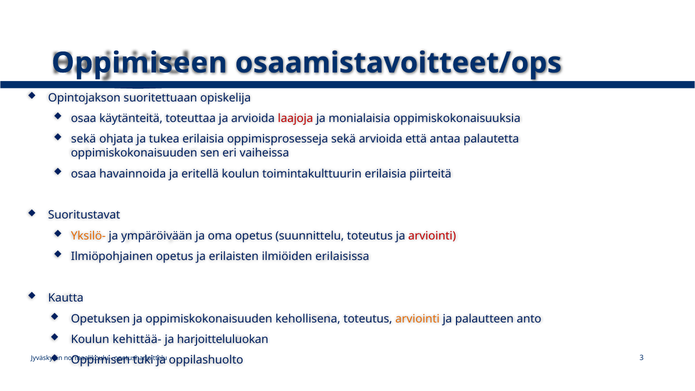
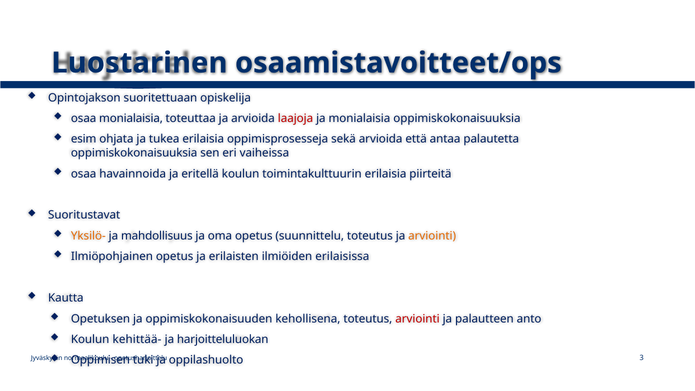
Oppimiseen: Oppimiseen -> Luostarinen (139, 63)
osaa käytänteitä: käytänteitä -> monialaisia (131, 118)
sekä: sekä -> esim (84, 139)
oppimiskokonaisuuden: oppimiskokonaisuuden -> oppimiskokonaisuuksia (134, 153)
ympäröivään: ympäröivään -> mahdollisuus (157, 236)
arviointi colour: red -> orange (432, 236)
arviointi colour: orange -> red (417, 319)
